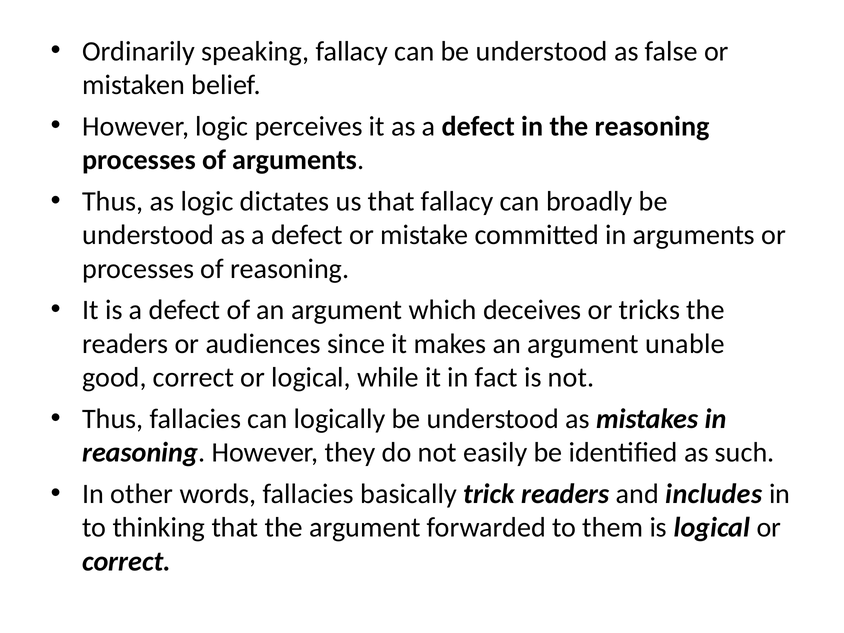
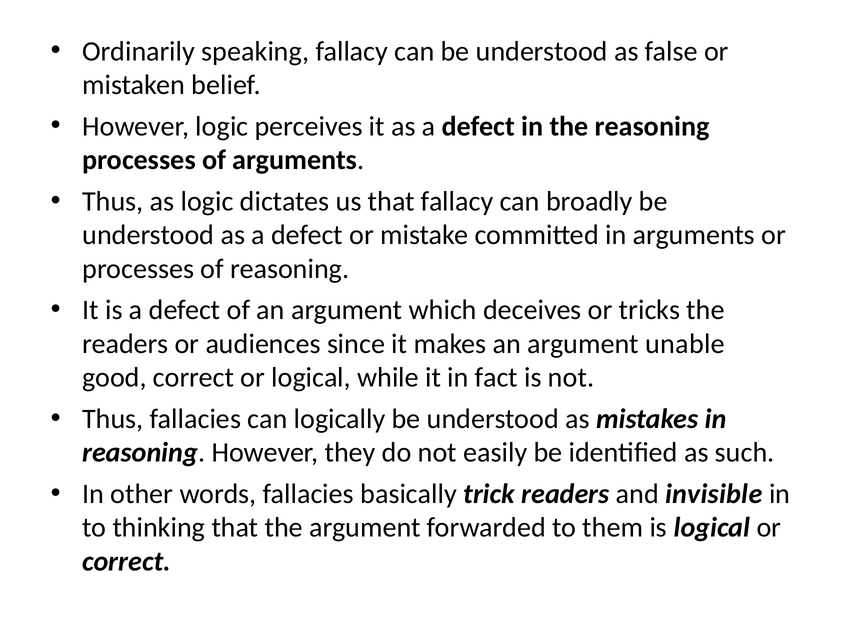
includes: includes -> invisible (714, 494)
